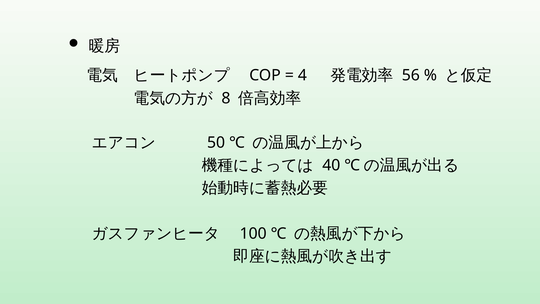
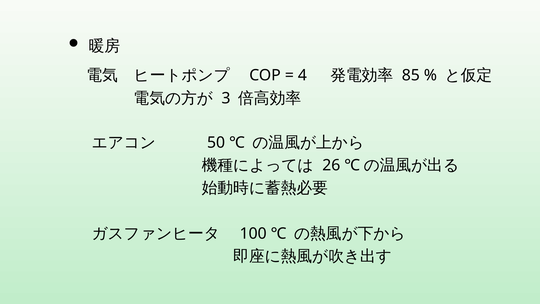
56: 56 -> 85 (411, 75)
8: 8 -> 3 (226, 98)
40: 40 -> 26 (331, 165)
